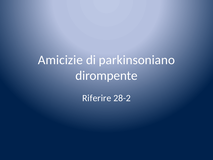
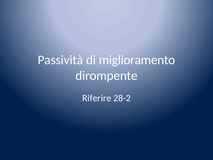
Amicizie: Amicizie -> Passività (60, 60)
parkinsoniano: parkinsoniano -> miglioramento (137, 60)
